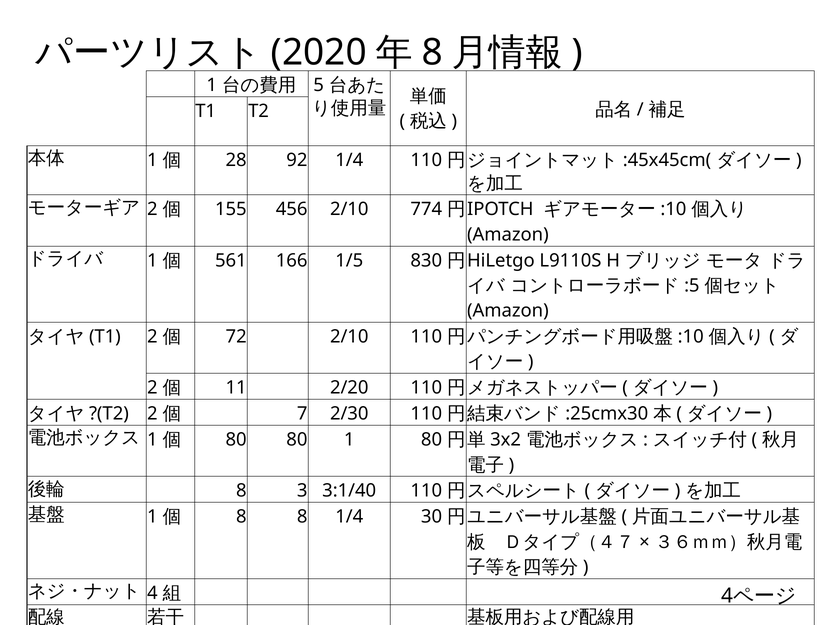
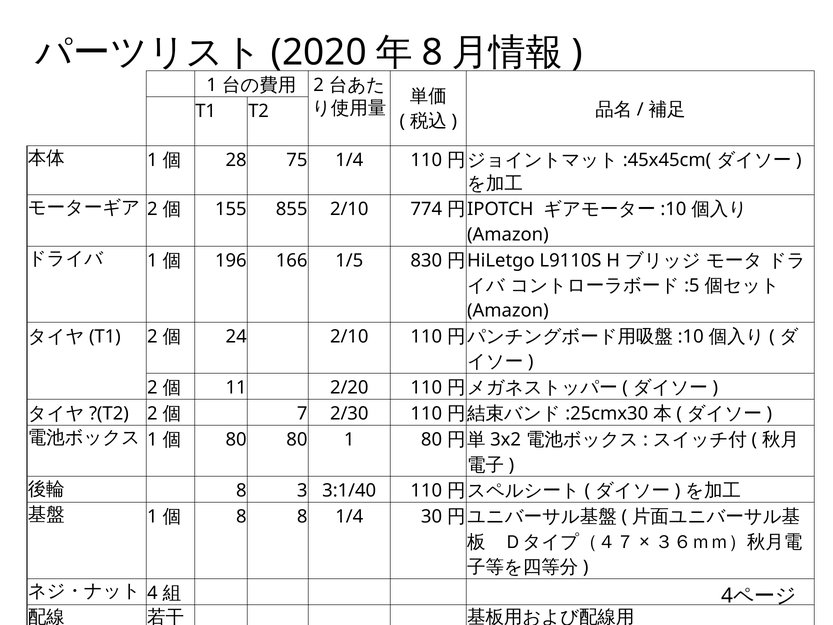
5: 5 -> 2 (319, 85)
92: 92 -> 75 (297, 160)
456: 456 -> 855 (292, 209)
561: 561 -> 196 (231, 260)
72: 72 -> 24 (236, 337)
